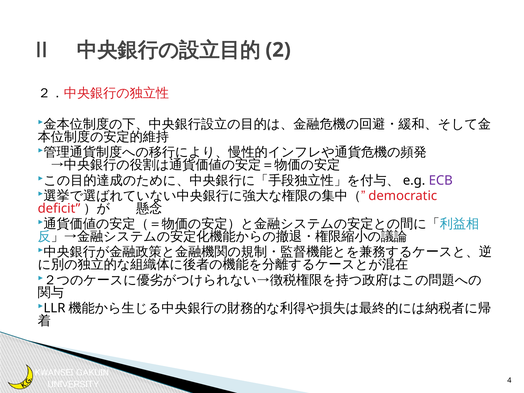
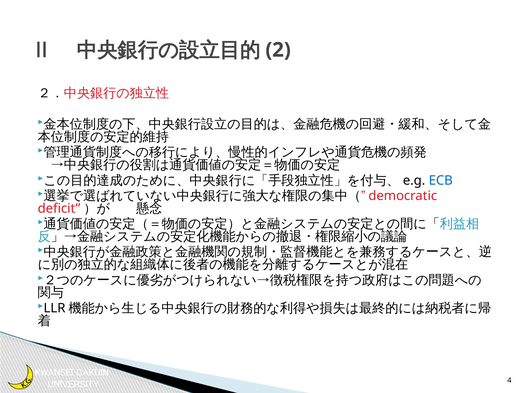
ECB colour: purple -> blue (441, 180)
